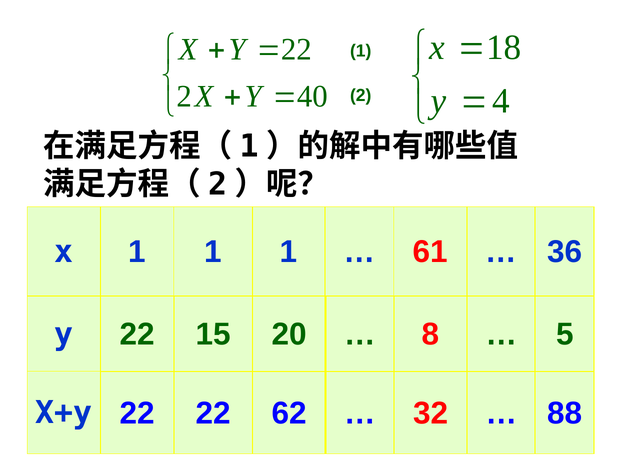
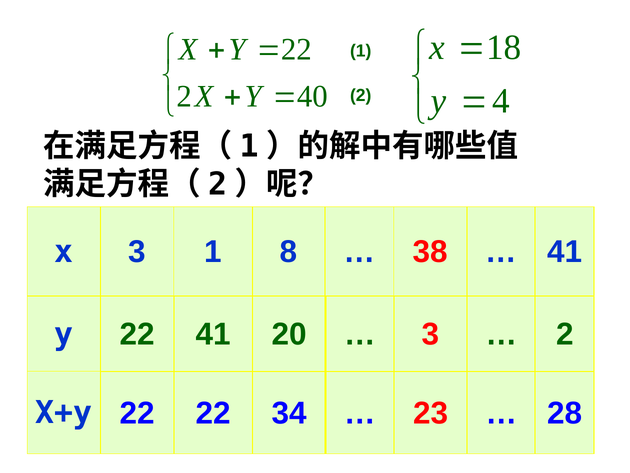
1: 1 -> 3 (137, 252)
1: 1 -> 8 (289, 252)
61: 61 -> 38 (430, 252)
36: 36 -> 41 (565, 252)
22 15: 15 -> 41 (213, 334)
8: 8 -> 3 (431, 334)
5: 5 -> 2 (565, 334)
62: 62 -> 34 (289, 413)
32: 32 -> 23 (431, 413)
88: 88 -> 28 (565, 413)
